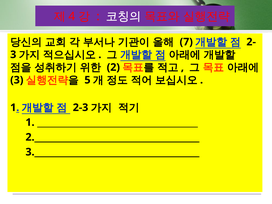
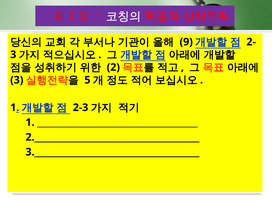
7: 7 -> 9 (186, 42)
